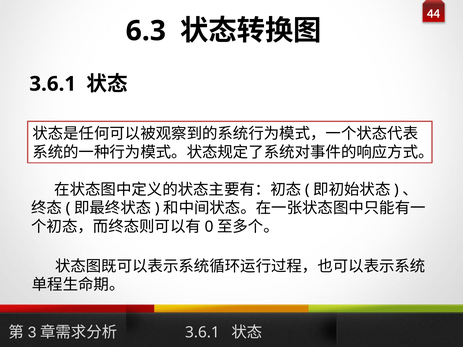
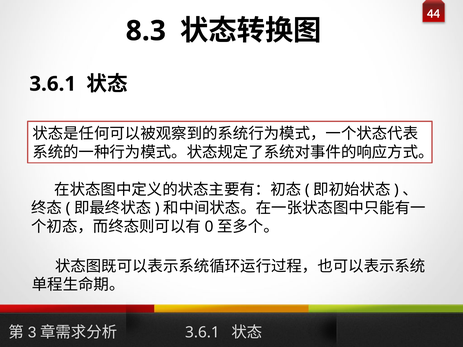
6.3: 6.3 -> 8.3 (146, 31)
